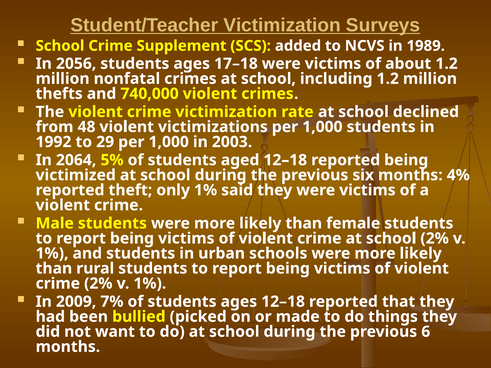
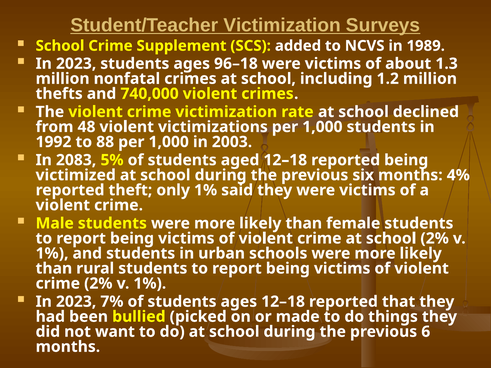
2056: 2056 -> 2023 (76, 64)
17–18: 17–18 -> 96–18 (236, 64)
about 1.2: 1.2 -> 1.3 (447, 64)
29: 29 -> 88 (105, 142)
2064: 2064 -> 2083 (76, 160)
2009: 2009 -> 2023 (76, 302)
